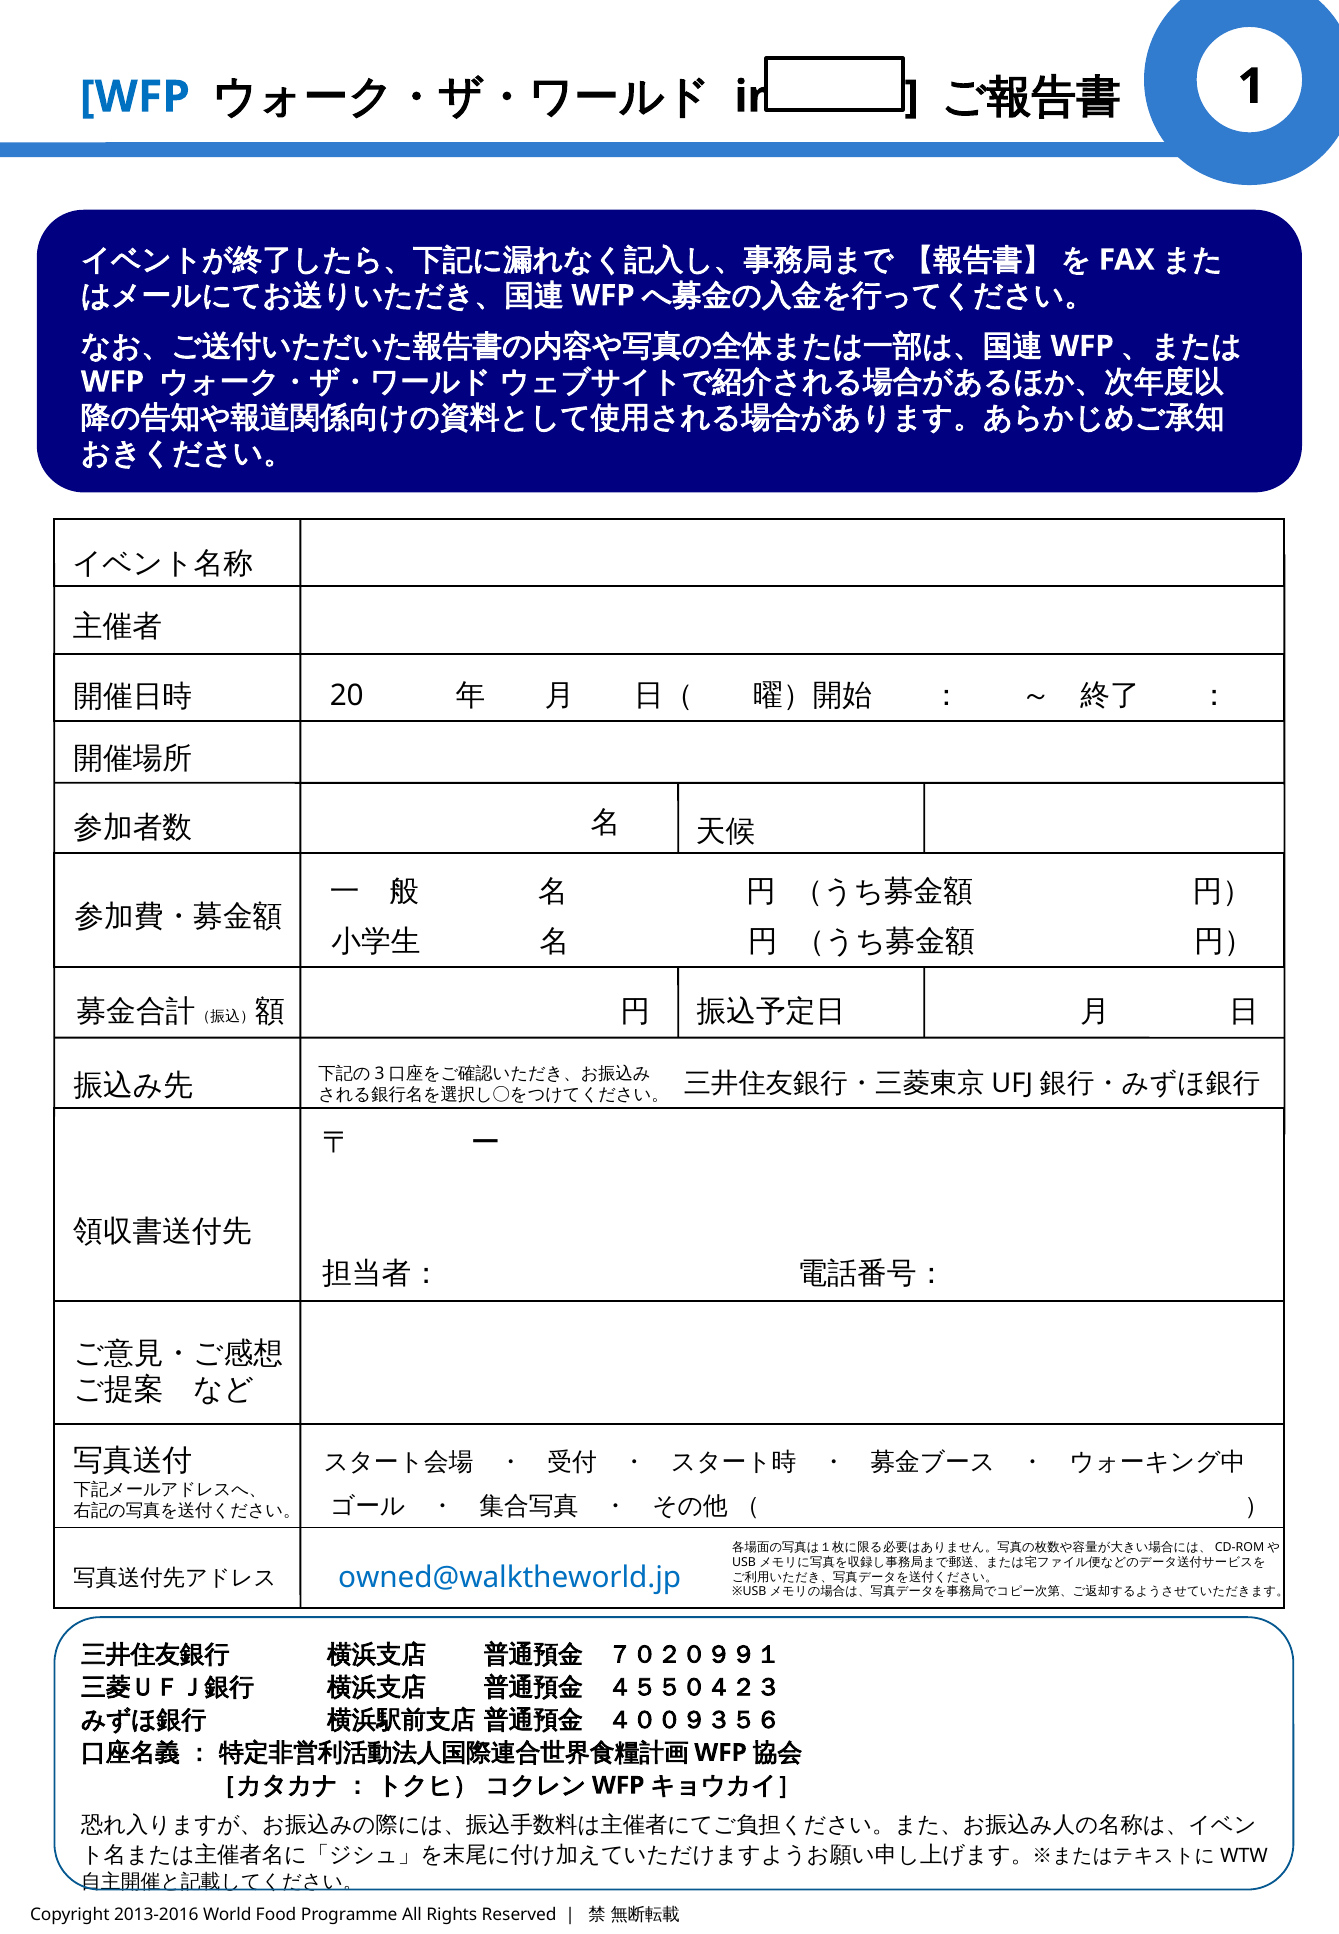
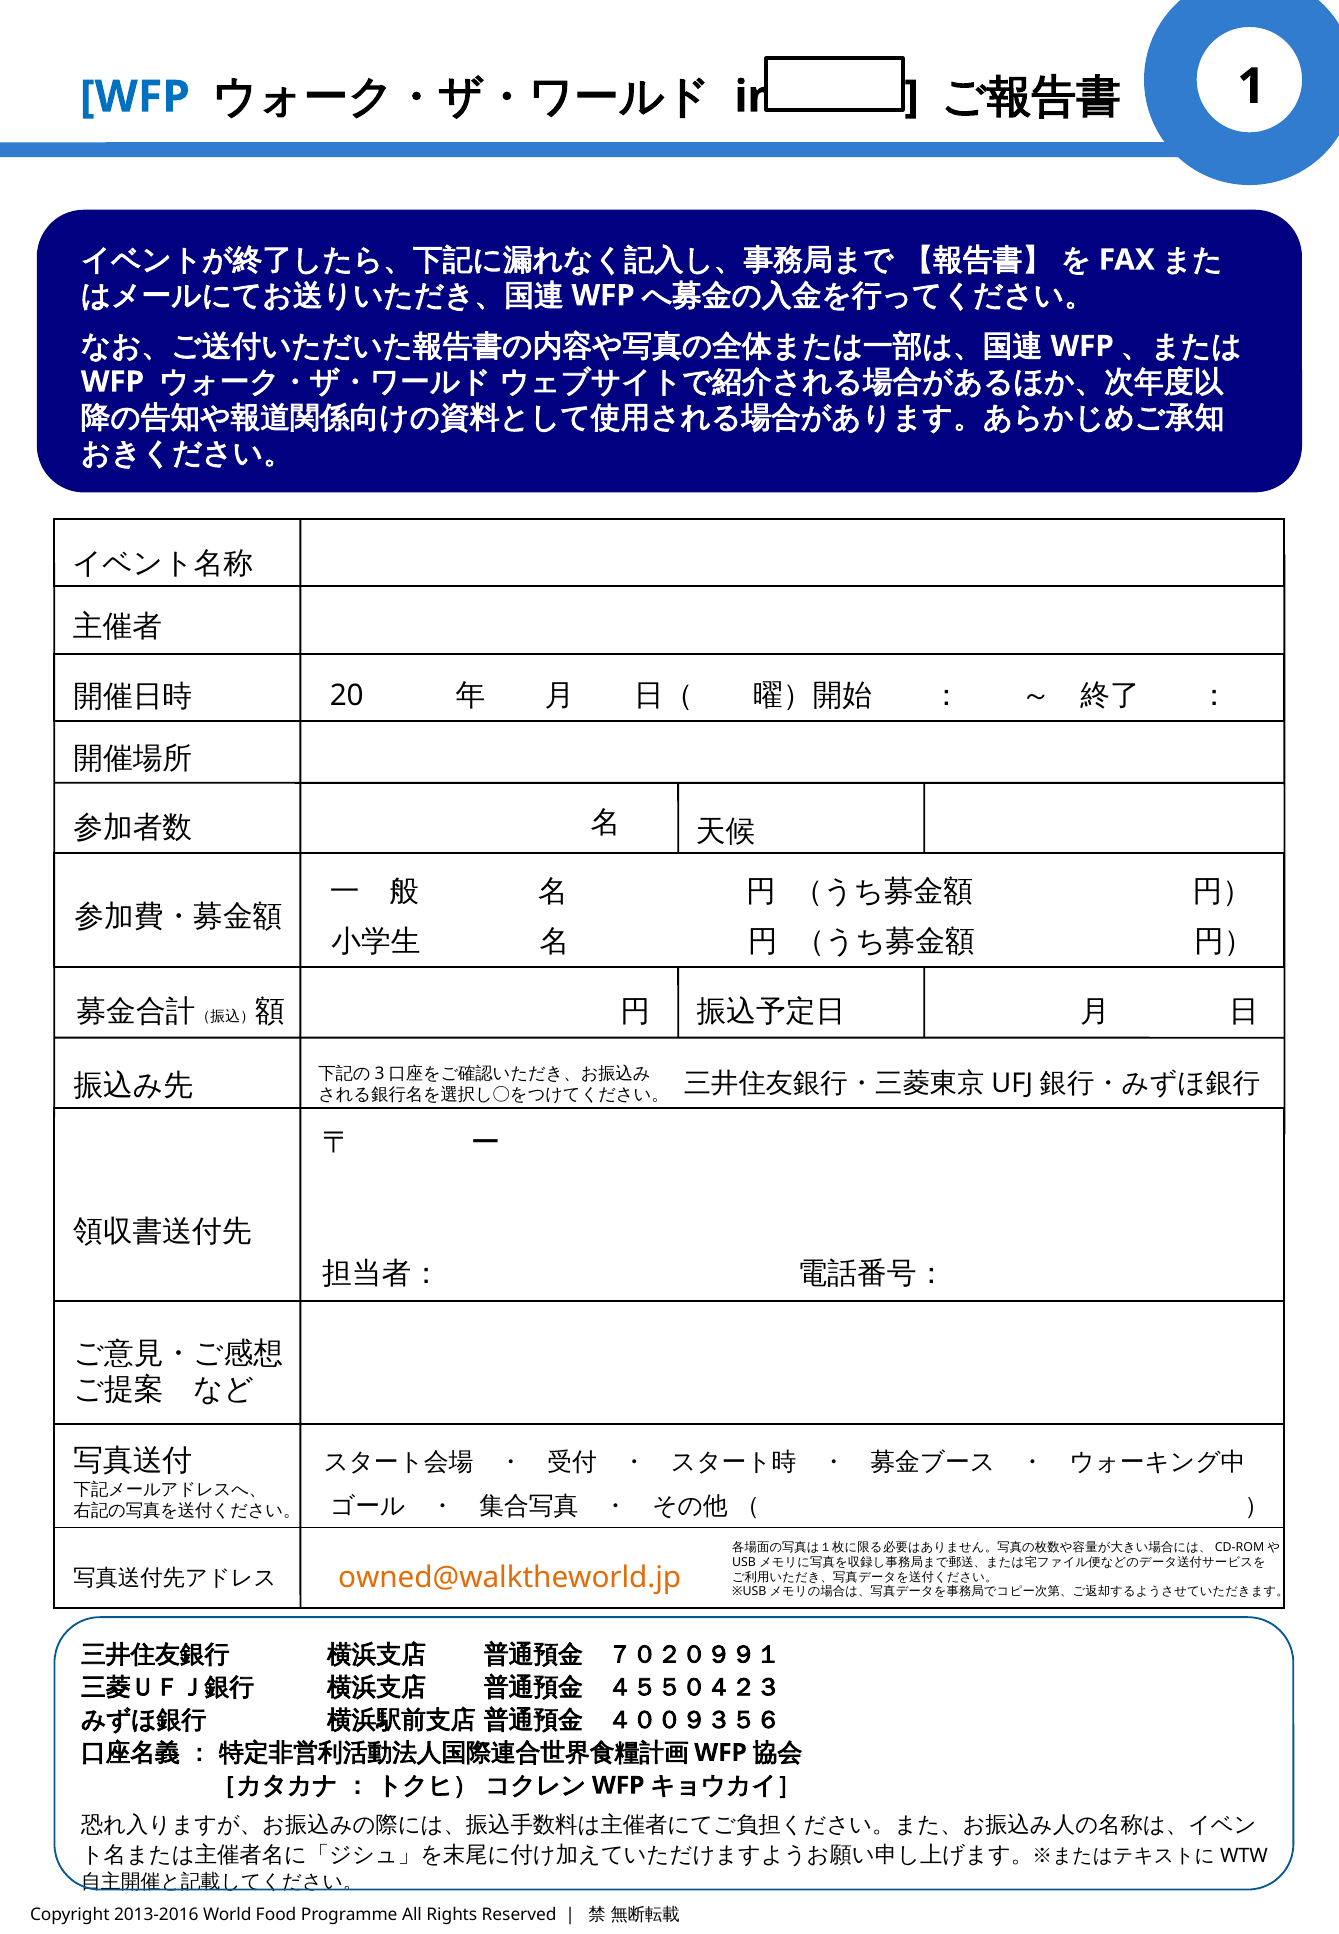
owned@walktheworld.jp colour: blue -> orange (510, 1577)
